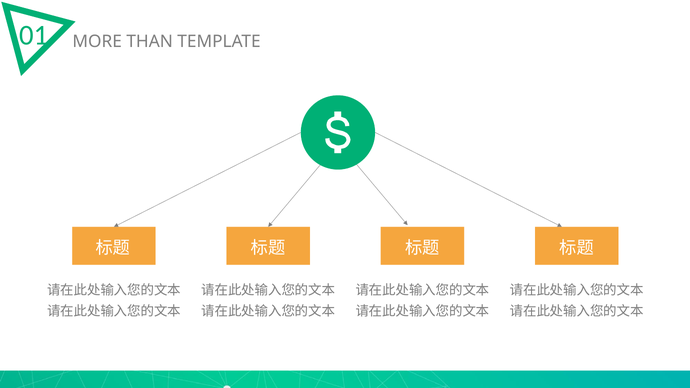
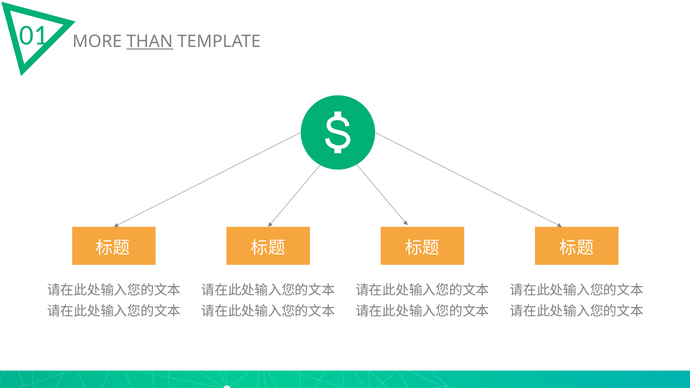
THAN underline: none -> present (150, 42)
